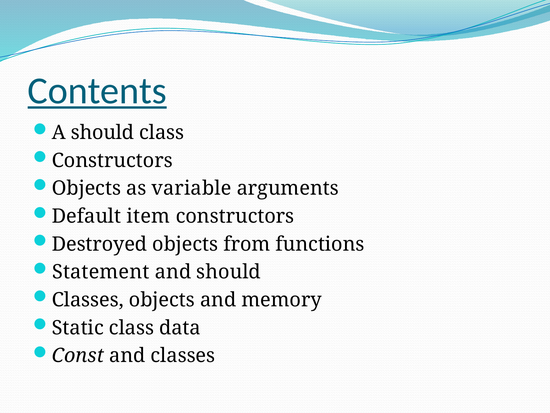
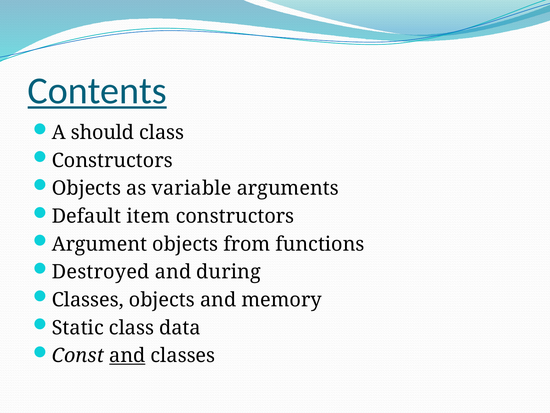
Destroyed: Destroyed -> Argument (99, 244)
Statement: Statement -> Destroyed (101, 272)
and should: should -> during (229, 272)
and underline: none -> present (127, 355)
